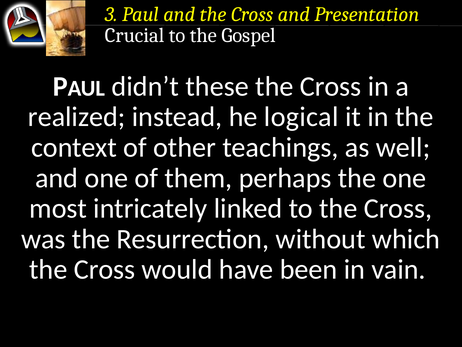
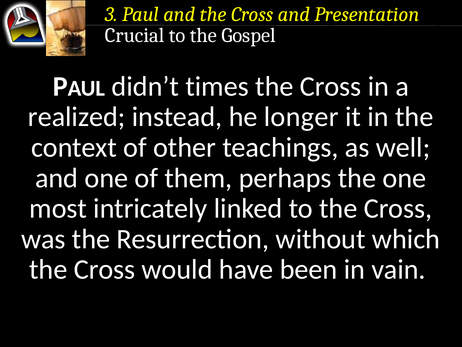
these: these -> times (217, 86)
logical: logical -> longer (301, 117)
